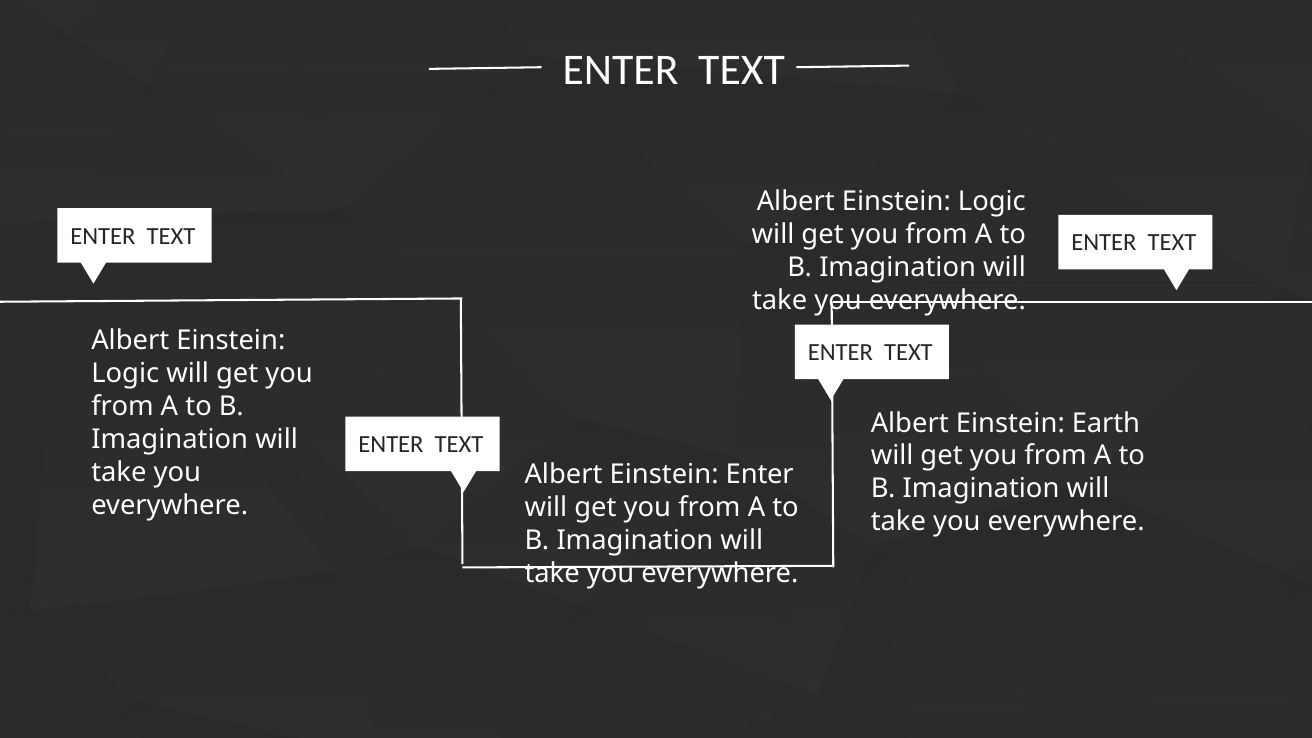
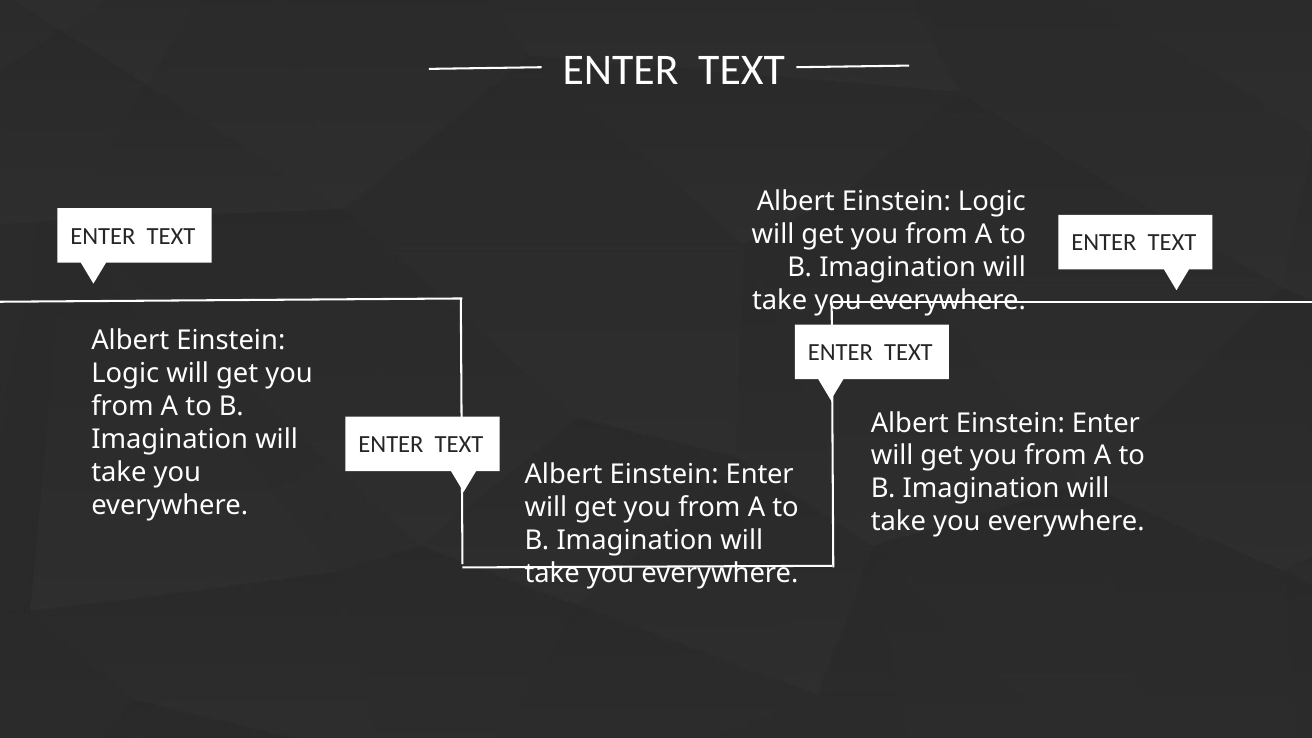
Earth: Earth -> Enter (1106, 423)
